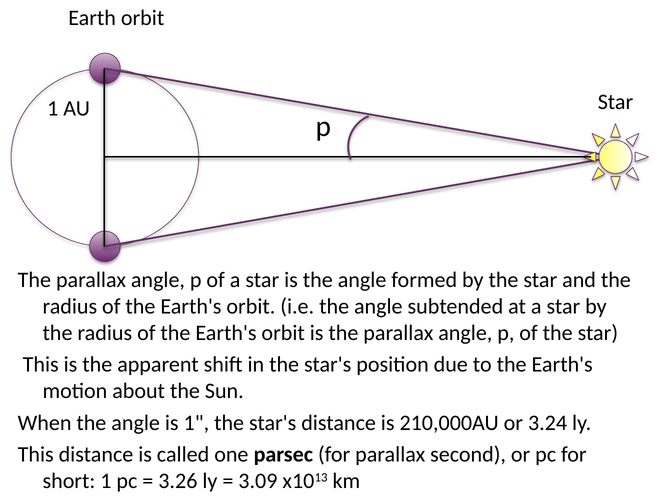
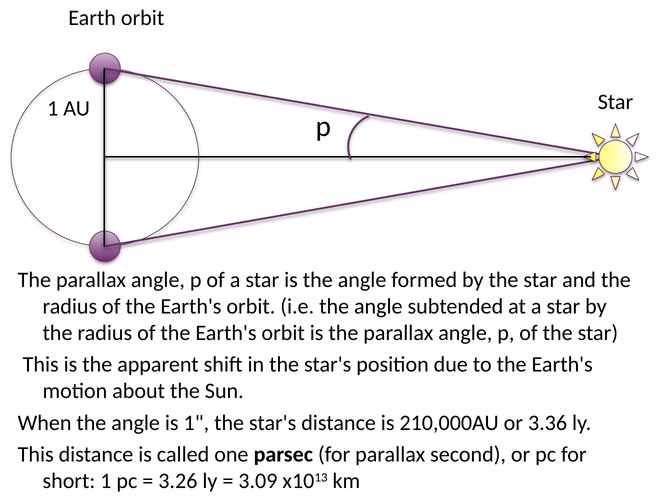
3.24: 3.24 -> 3.36 (548, 422)
